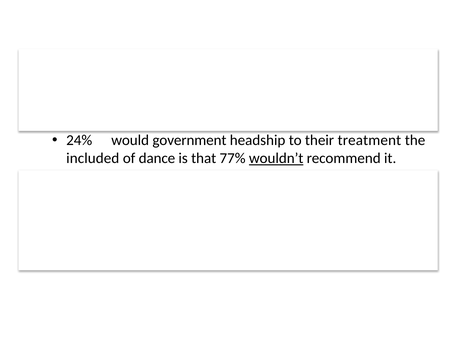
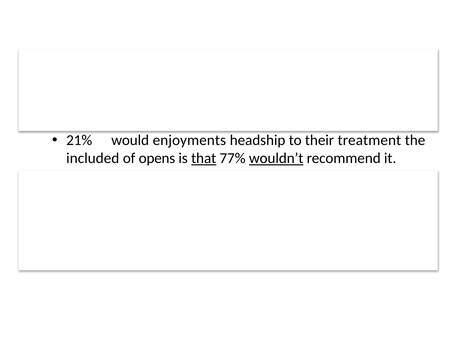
24%: 24% -> 21% (79, 140)
would government: government -> enjoyments (189, 140)
dance: dance -> opens (157, 158)
that underline: none -> present (204, 158)
